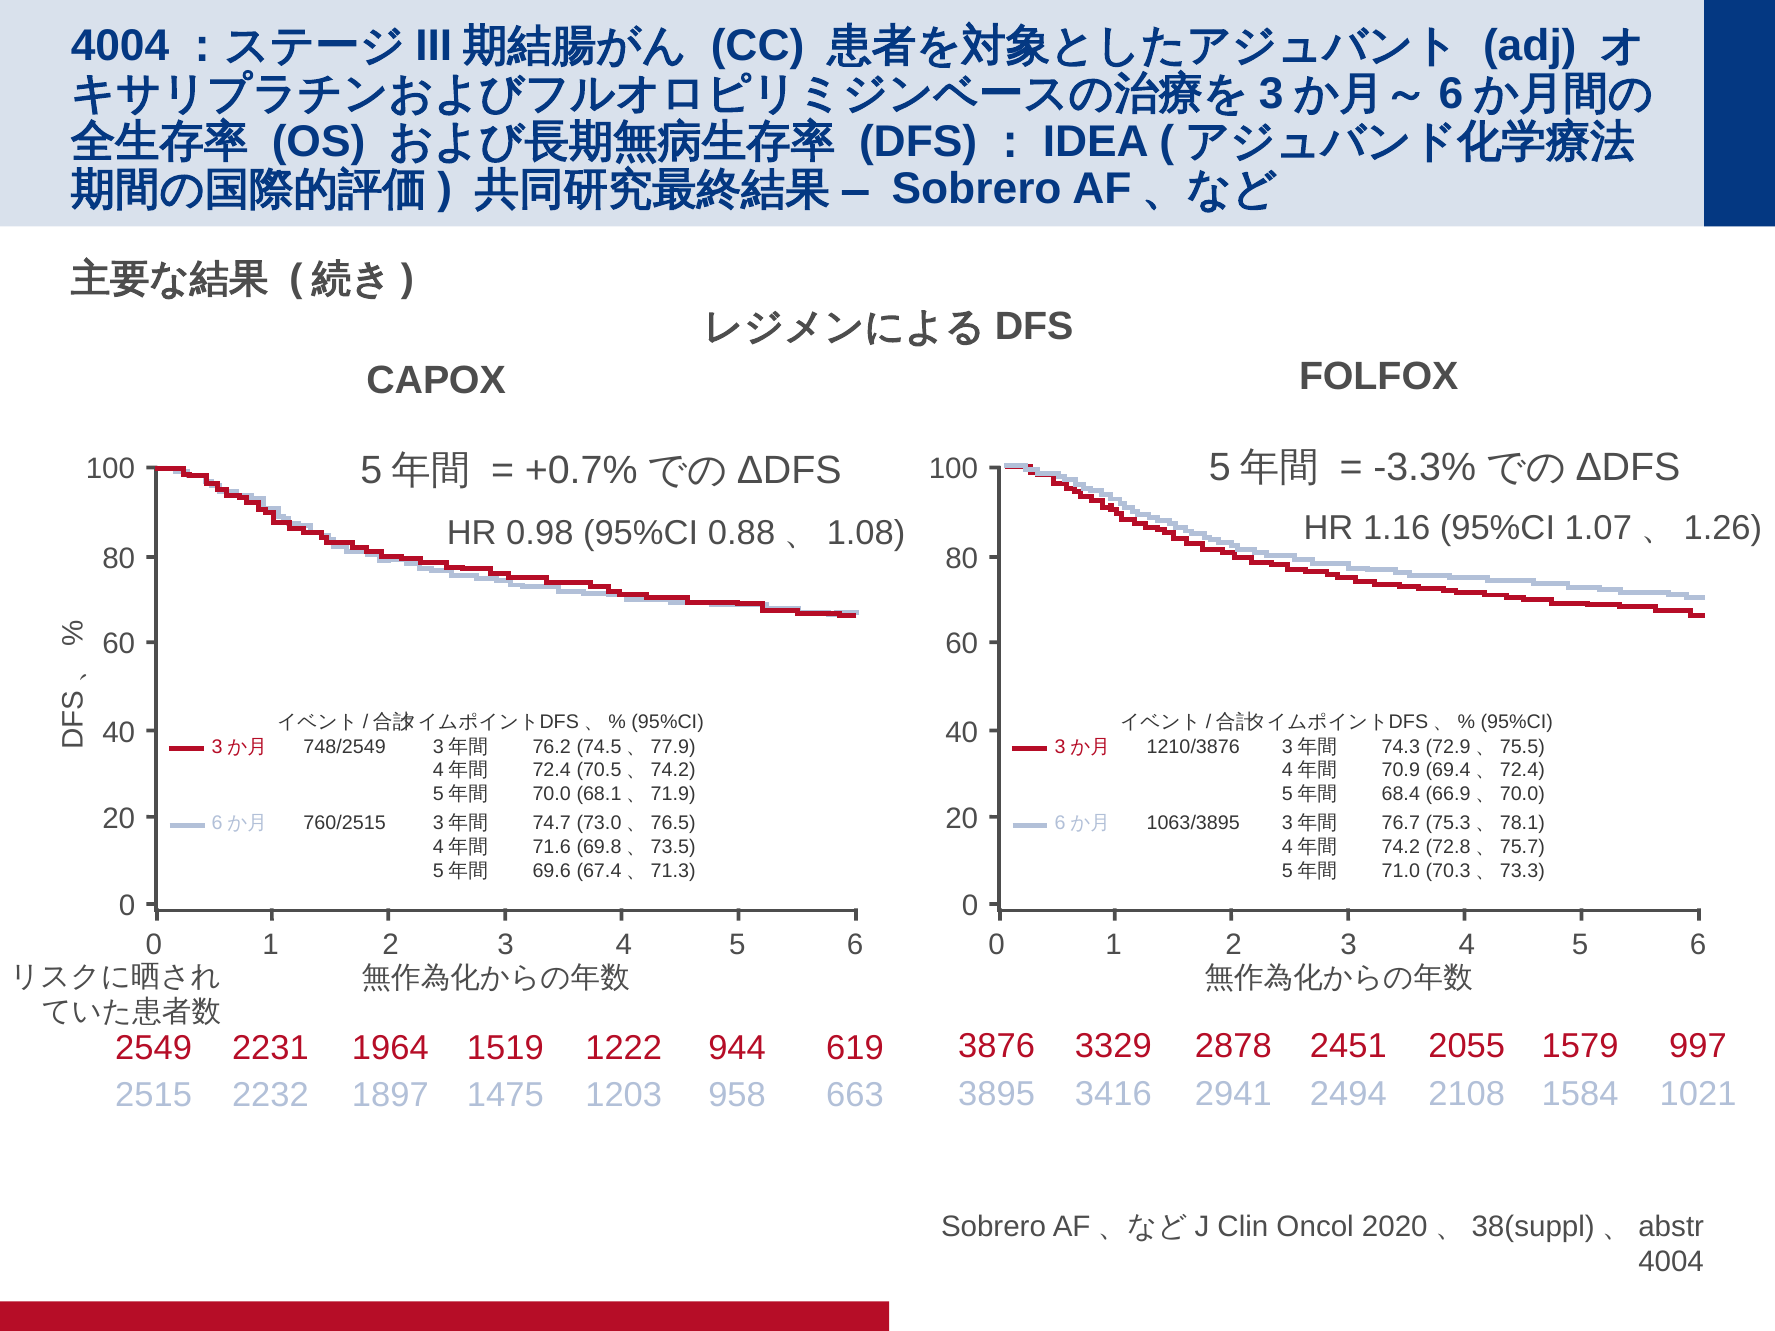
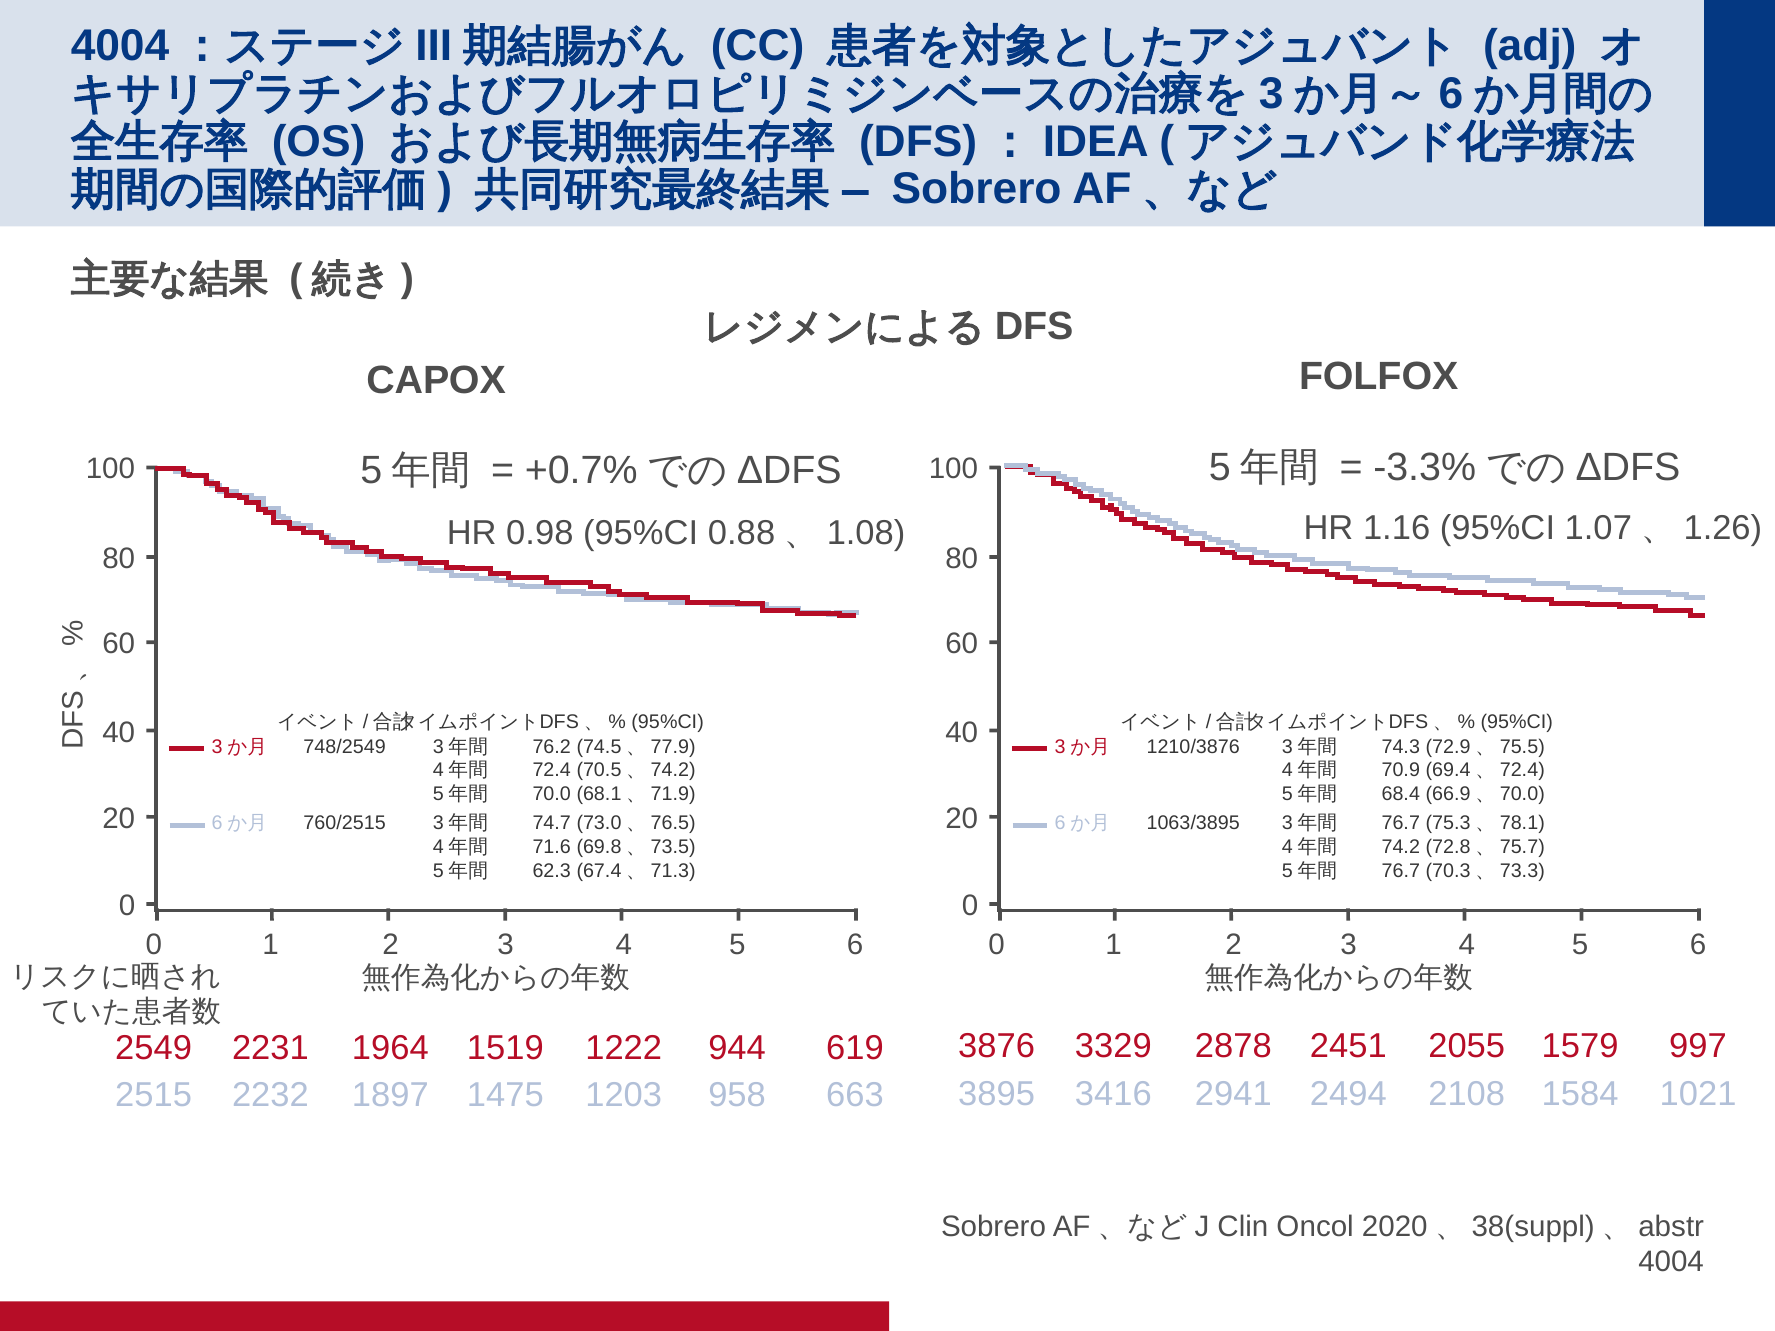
69.6: 69.6 -> 62.3 (552, 871)
71.0: 71.0 -> 76.7 (1401, 871)
